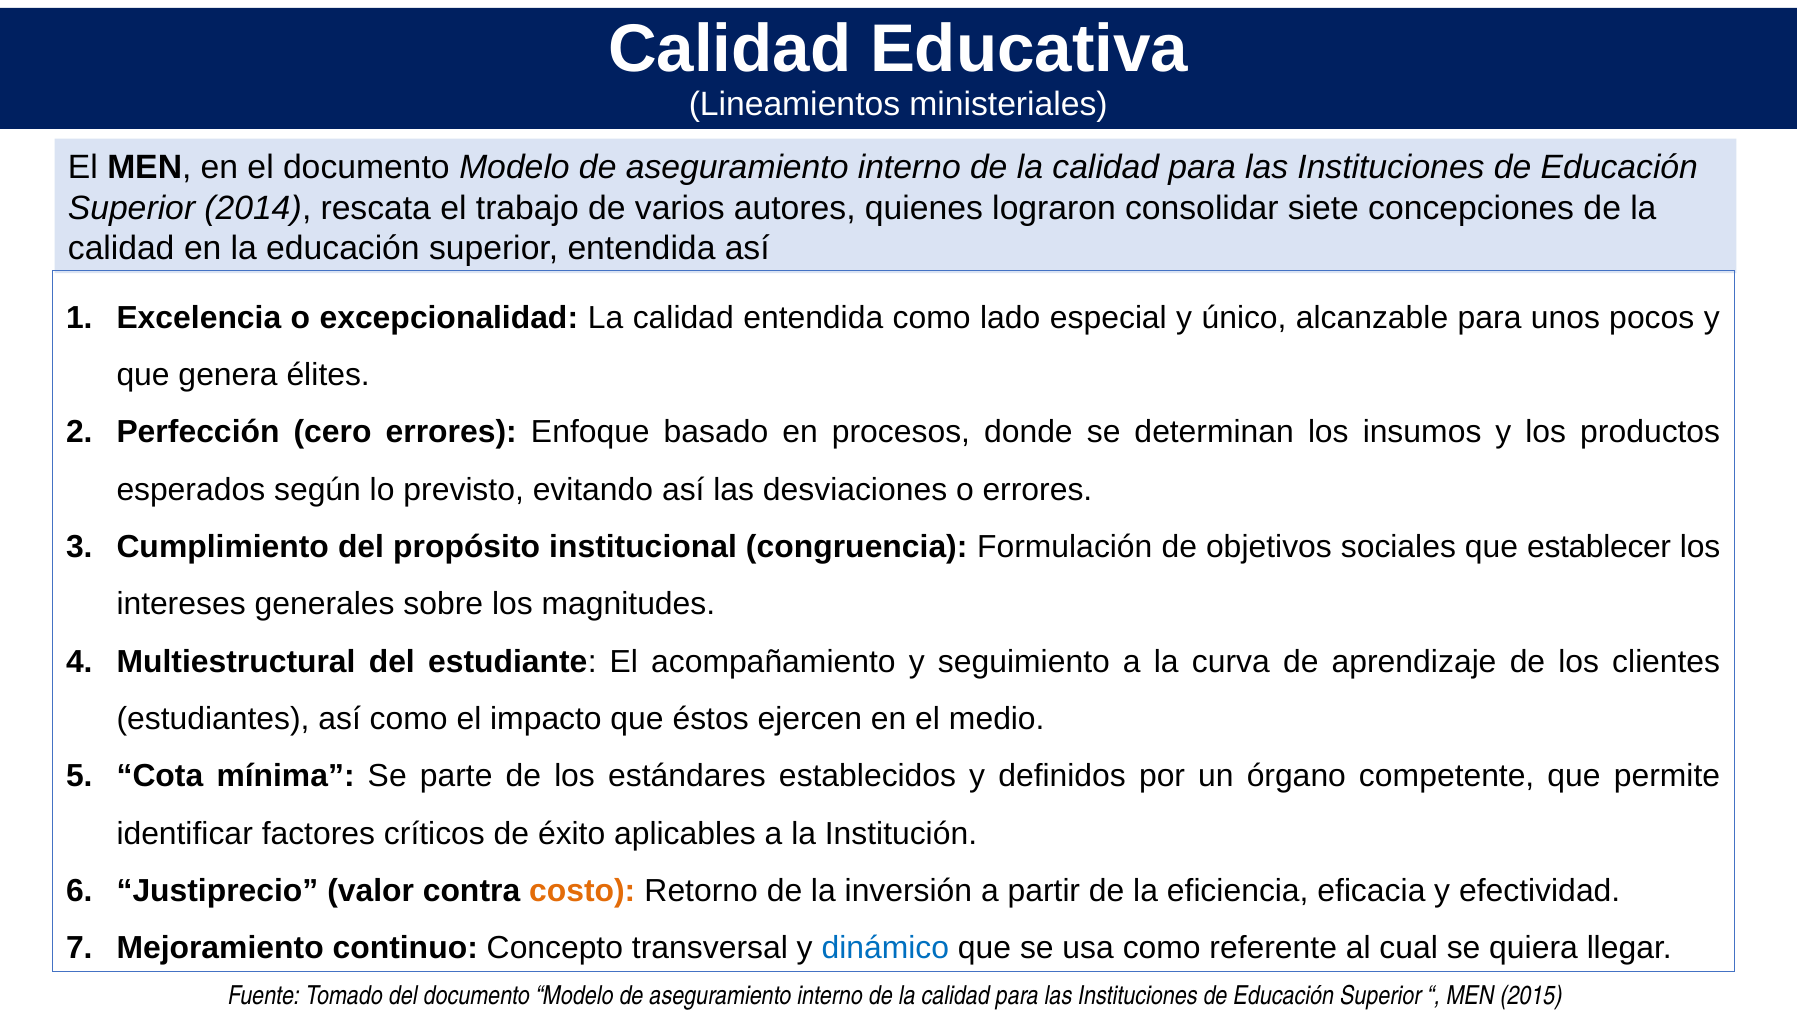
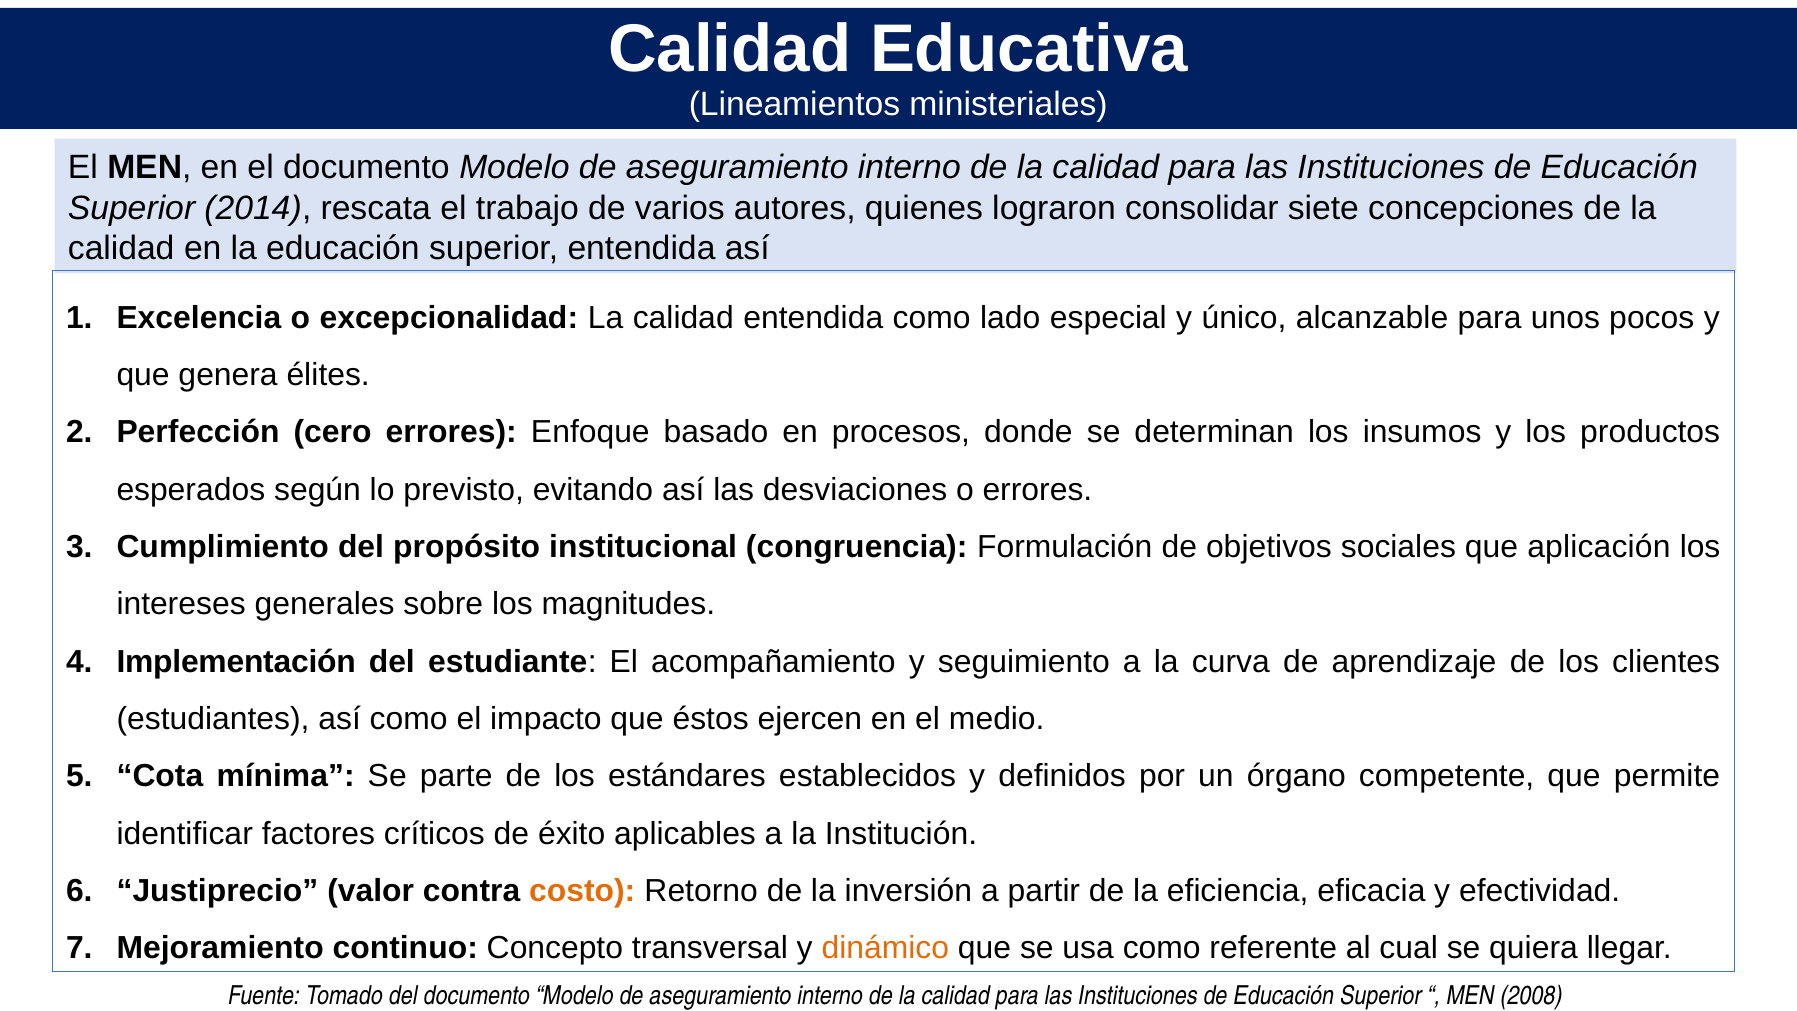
establecer: establecer -> aplicación (1599, 547)
Multiestructural: Multiestructural -> Implementación (236, 662)
dinámico colour: blue -> orange (885, 948)
2015: 2015 -> 2008 (1531, 996)
